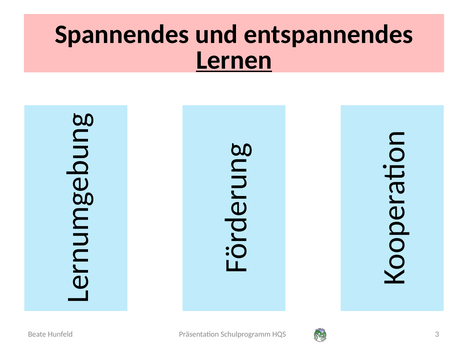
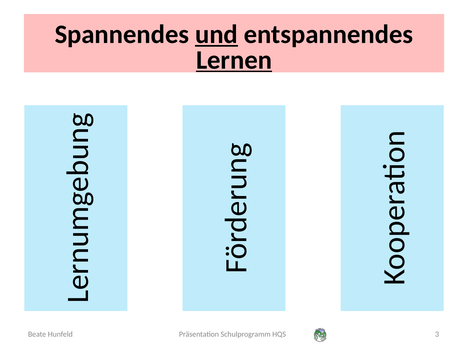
und underline: none -> present (216, 34)
